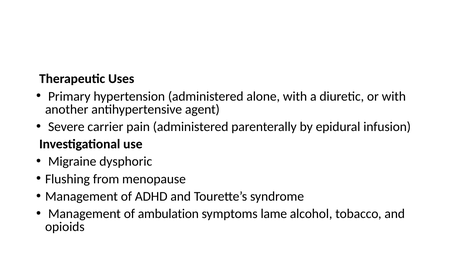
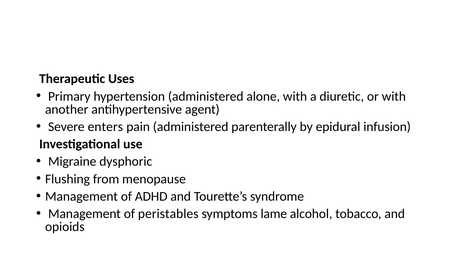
carrier: carrier -> enters (105, 127)
ambulation: ambulation -> peristables (168, 214)
